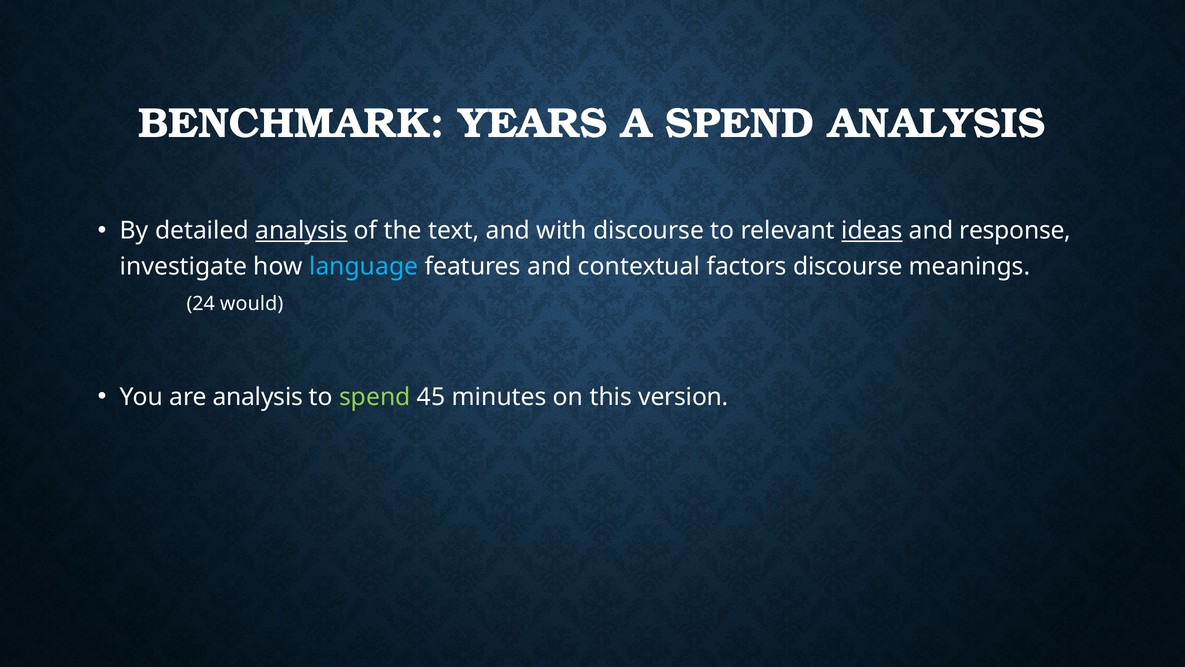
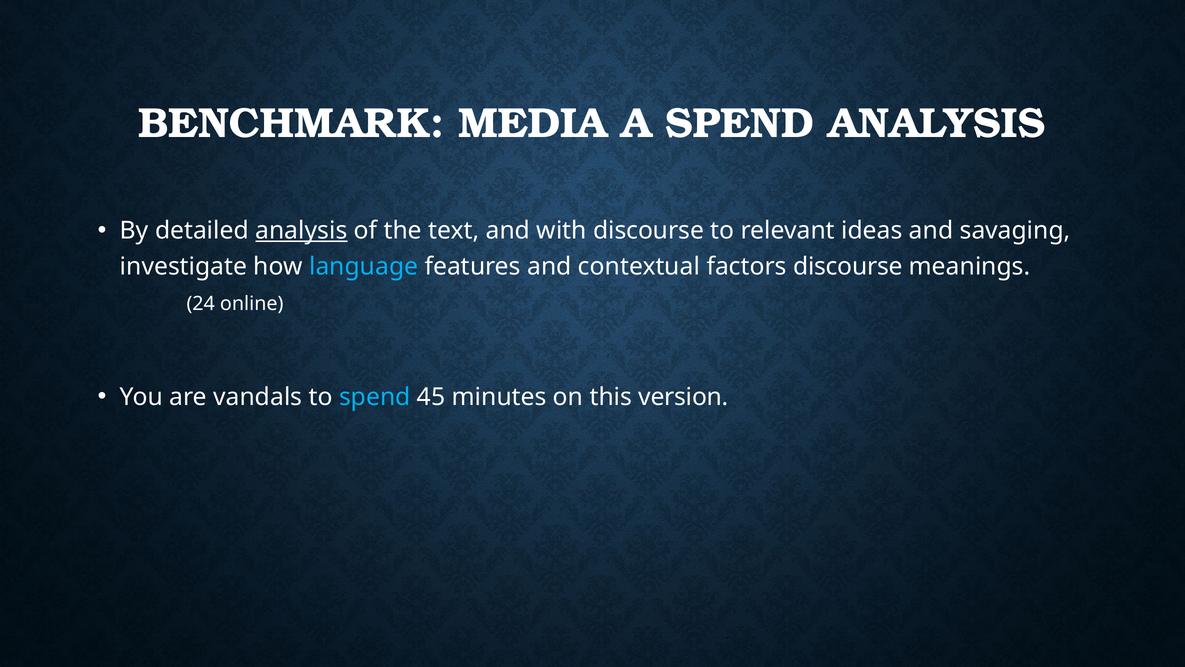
YEARS: YEARS -> MEDIA (533, 123)
ideas underline: present -> none (872, 231)
response: response -> savaging (1015, 231)
would: would -> online (252, 303)
are analysis: analysis -> vandals (258, 397)
spend colour: light green -> light blue (375, 397)
